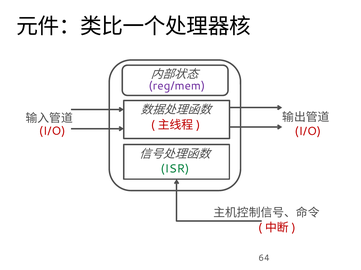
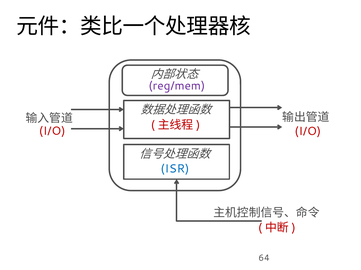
ISR colour: green -> blue (175, 169)
